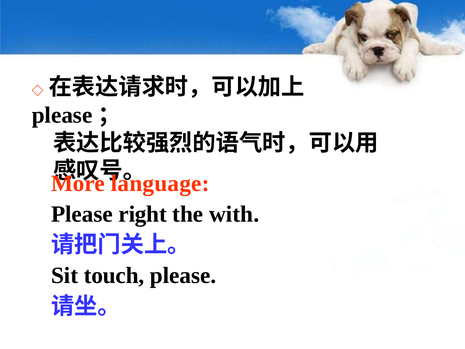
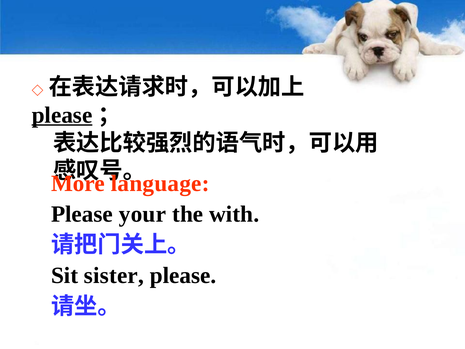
please underline: none -> present (62, 115)
right: right -> your (142, 214)
touch: touch -> sister (114, 275)
